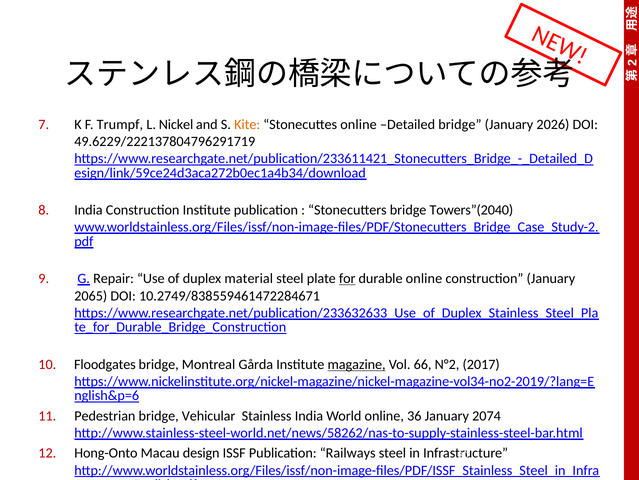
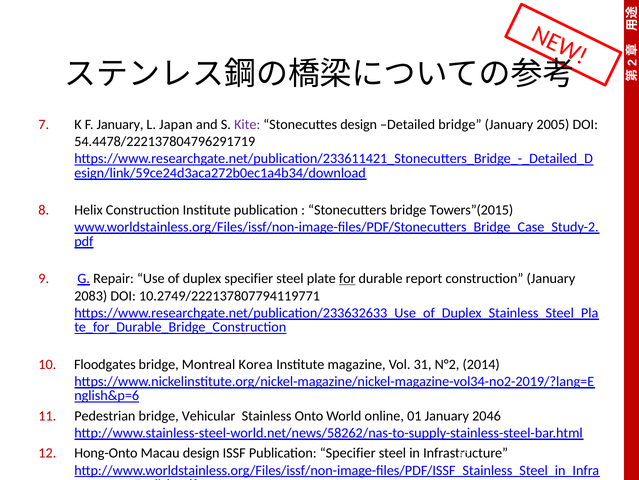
F Trumpf: Trumpf -> January (120, 125)
Nickel: Nickel -> Japan (176, 125)
Kite colour: orange -> purple (247, 125)
Stonecuttes online: online -> design (359, 125)
2026: 2026 -> 2005 (553, 125)
49.6229/222137804796291719: 49.6229/222137804796291719 -> 54.4478/222137804796291719 (165, 142)
India: India -> Helix (88, 210)
Towers”(2040: Towers”(2040 -> Towers”(2015 (471, 210)
duplex material: material -> specifier (249, 278)
durable online: online -> report (424, 278)
2065: 2065 -> 2083 (91, 296)
10.2749/838559461472284671: 10.2749/838559461472284671 -> 10.2749/222137807794119771 (230, 296)
Gårda: Gårda -> Korea (256, 364)
magazine underline: present -> none (357, 364)
66: 66 -> 31 (423, 364)
2017: 2017 -> 2014 (481, 364)
Stainless India: India -> Onto (309, 415)
36: 36 -> 01 (414, 415)
2074: 2074 -> 2046 (487, 415)
Publication Railways: Railways -> Specifier (348, 453)
